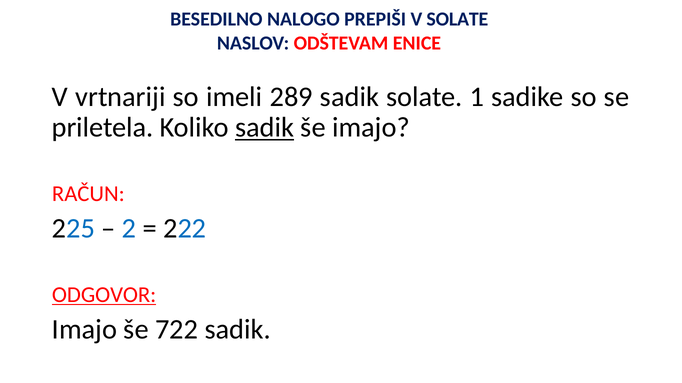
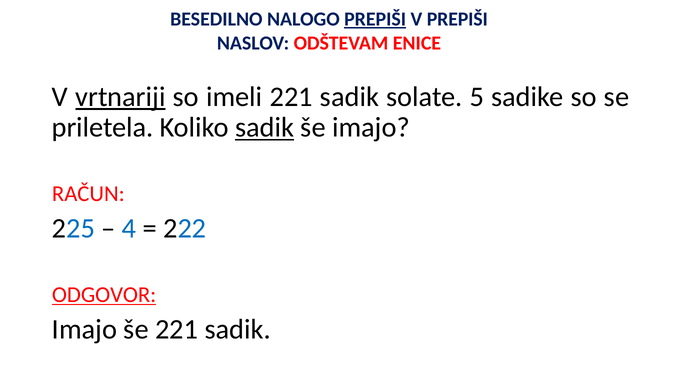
PREPIŠI underline: none -> present (375, 19)
V SOLATE: SOLATE -> PREPIŠI (457, 19)
vrtnariji underline: none -> present (120, 97)
imeli 289: 289 -> 221 (291, 97)
1: 1 -> 5 (477, 97)
2: 2 -> 4 (129, 229)
še 722: 722 -> 221 (177, 330)
